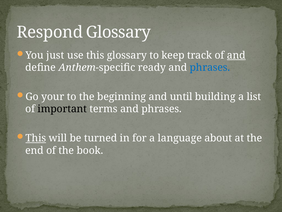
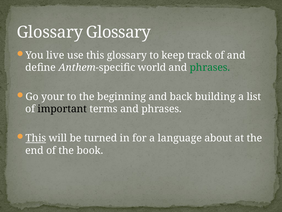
Respond: Respond -> Glossary (50, 32)
just: just -> live (55, 55)
and underline: present -> none (236, 55)
ready: ready -> world (152, 67)
phrases colour: blue -> green (210, 67)
until: until -> back (181, 97)
